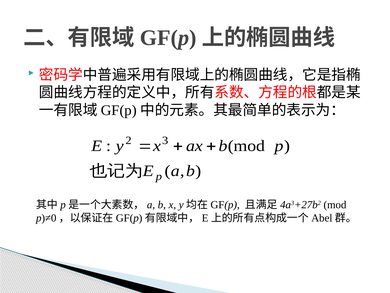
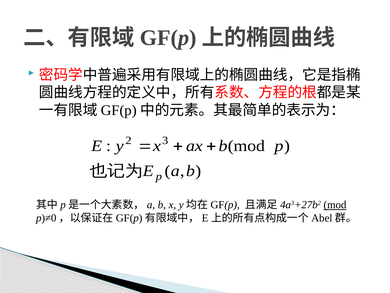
mod underline: none -> present (335, 205)
